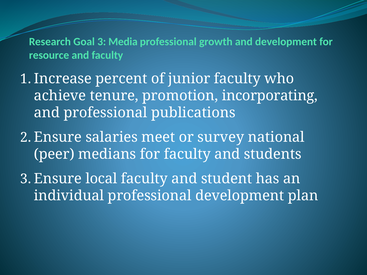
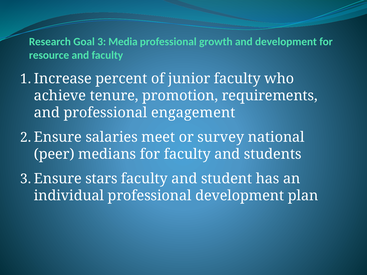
incorporating: incorporating -> requirements (270, 96)
publications: publications -> engagement (193, 113)
local: local -> stars (101, 179)
